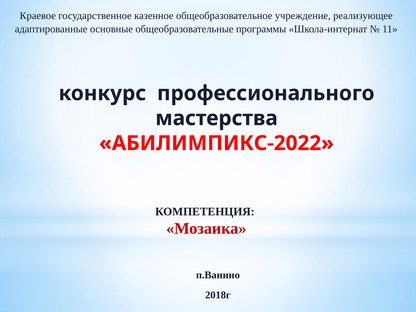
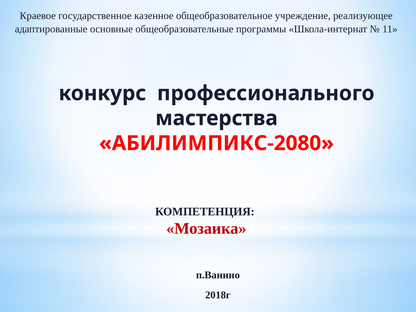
АБИЛИМПИКС-2022: АБИЛИМПИКС-2022 -> АБИЛИМПИКС-2080 (217, 143)
